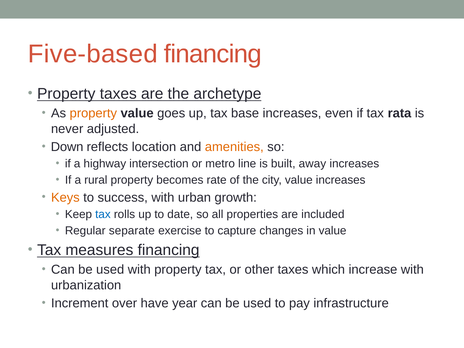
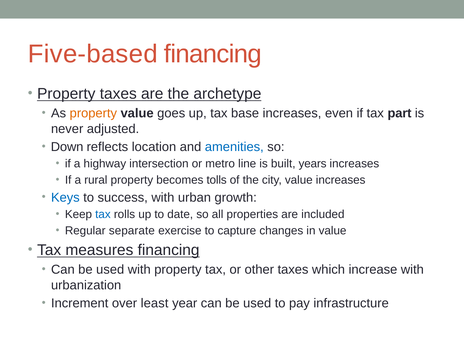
rata: rata -> part (400, 113)
amenities colour: orange -> blue (234, 147)
away: away -> years (313, 164)
rate: rate -> tolls (217, 180)
Keys colour: orange -> blue (65, 197)
have: have -> least (155, 303)
